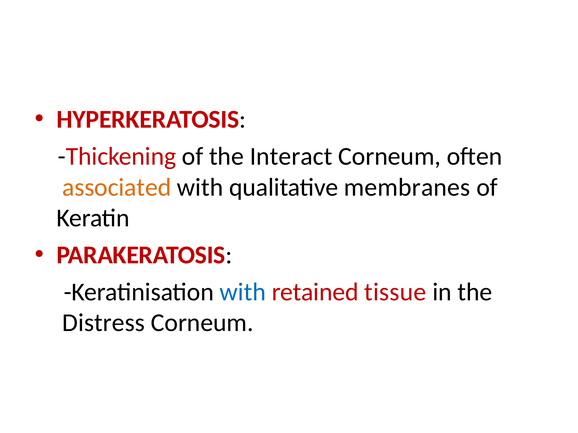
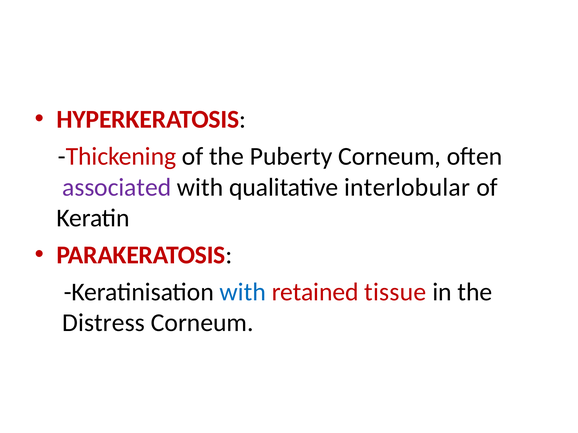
Interact: Interact -> Puberty (291, 157)
associated colour: orange -> purple (117, 187)
membranes: membranes -> interlobular (407, 187)
